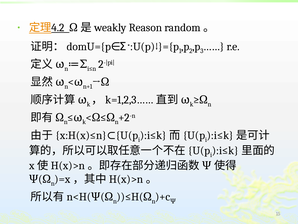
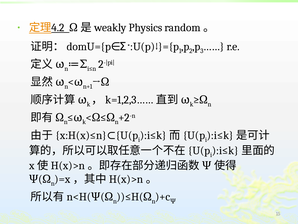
Reason: Reason -> Physics (146, 28)
